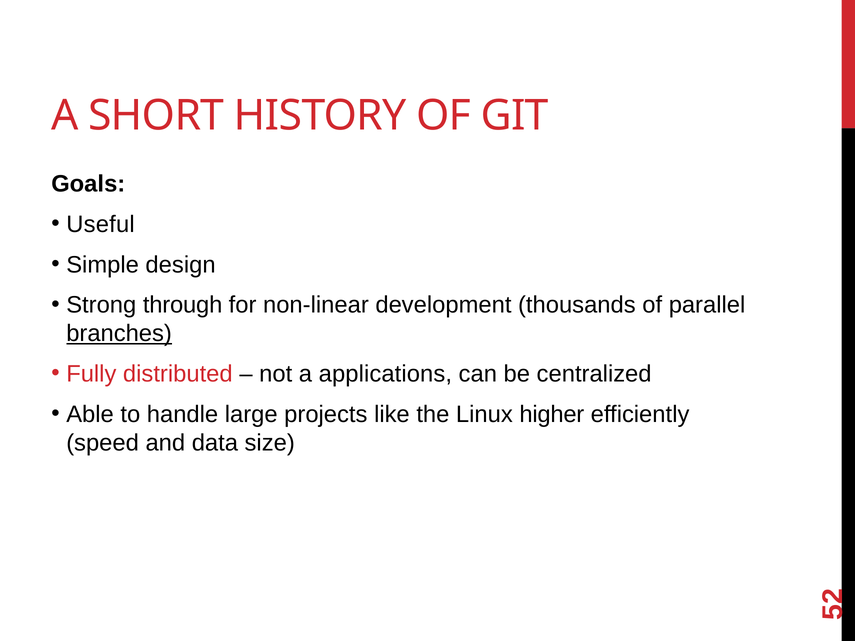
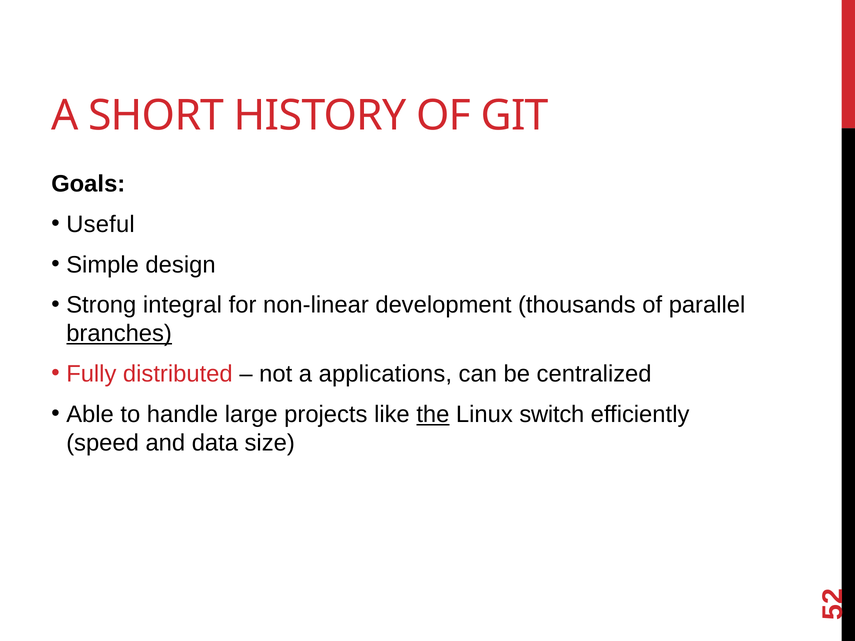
through: through -> integral (182, 305)
the underline: none -> present (433, 415)
higher: higher -> switch (552, 415)
